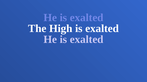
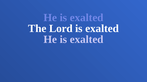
High: High -> Lord (61, 29)
